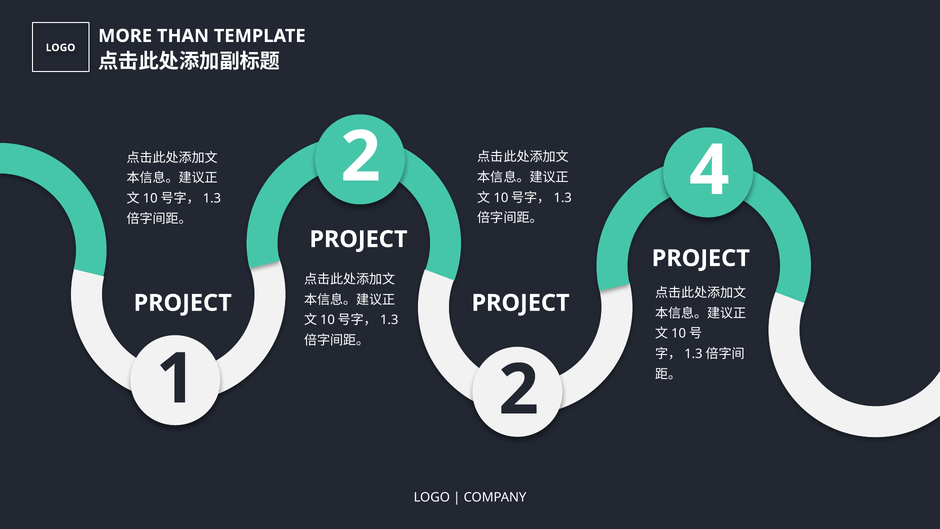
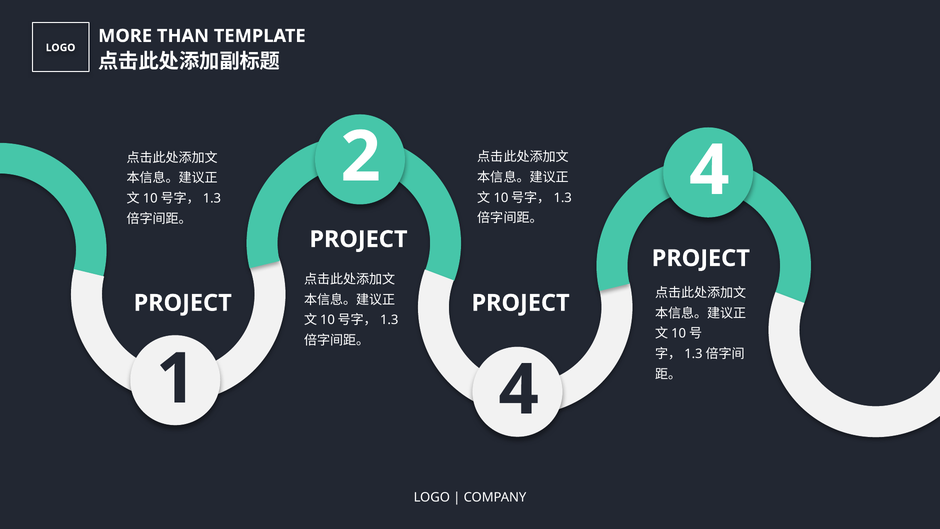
1 2: 2 -> 4 (519, 390)
